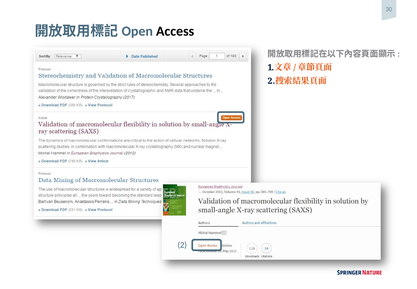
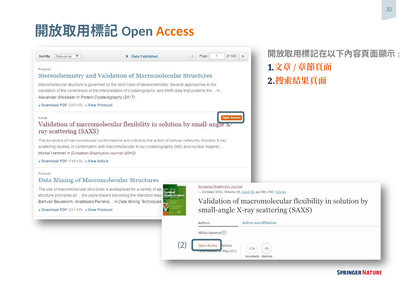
Access colour: black -> orange (175, 31)
